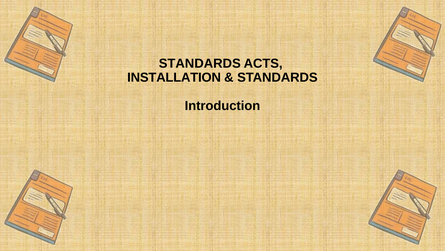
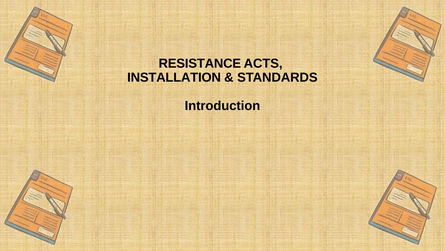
STANDARDS: STANDARDS -> RESISTANCE (200, 63)
